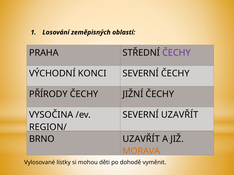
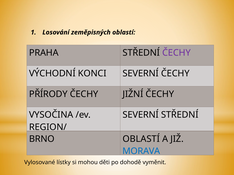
SEVERNÍ UZAVŘÍT: UZAVŘÍT -> STŘEDNÍ (180, 115)
BRNO UZAVŘÍT: UZAVŘÍT -> OBLASTÍ (141, 139)
MORAVA colour: orange -> blue (141, 152)
